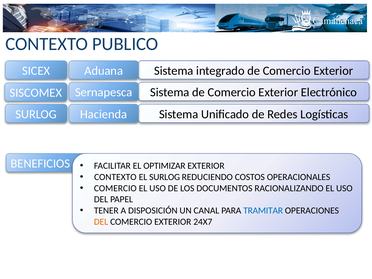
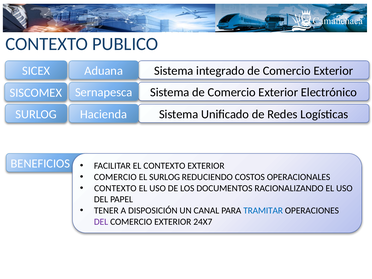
EL OPTIMIZAR: OPTIMIZAR -> CONTEXTO (164, 166)
CONTEXTO: CONTEXTO -> COMERCIO (115, 177)
COMERCIO: COMERCIO -> CONTEXTO (115, 188)
DEL colour: orange -> purple (101, 222)
